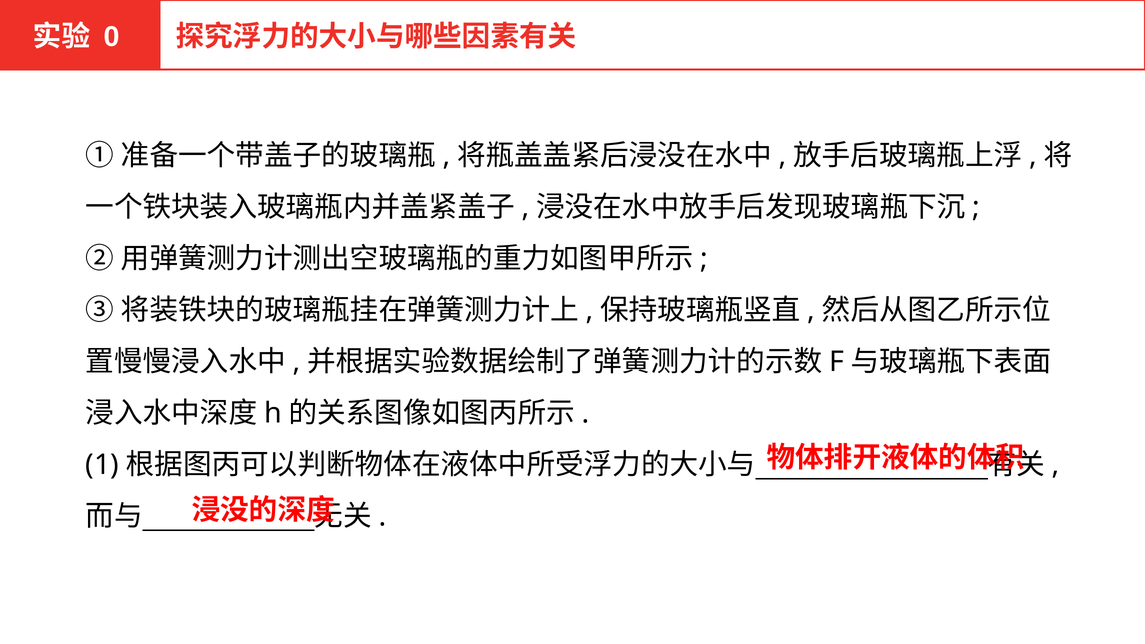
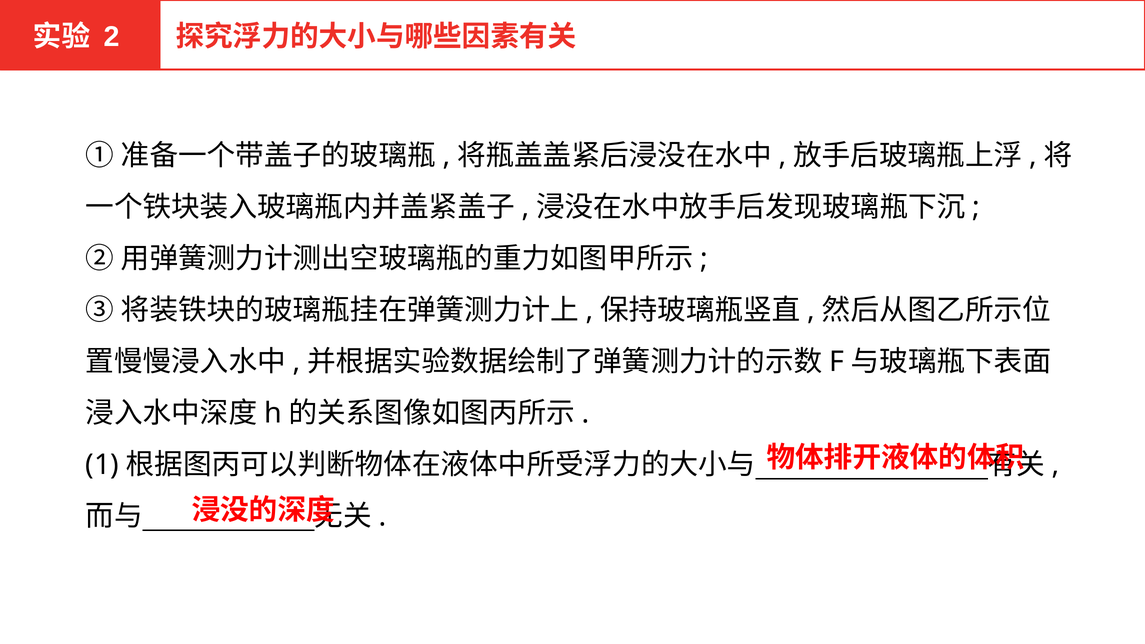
0: 0 -> 2 (112, 37)
